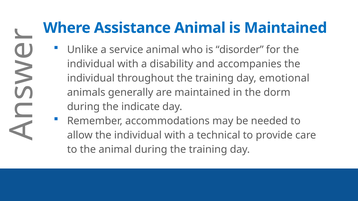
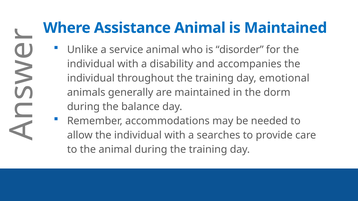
indicate: indicate -> balance (140, 107)
technical: technical -> searches (218, 135)
